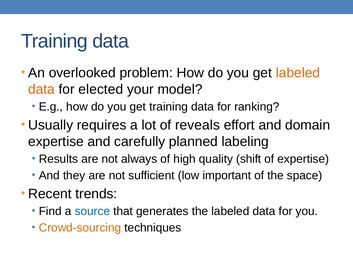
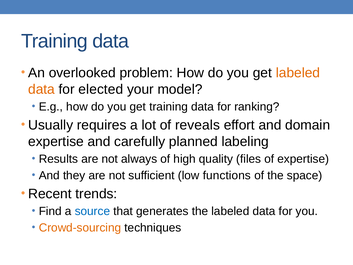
shift: shift -> files (249, 159)
important: important -> functions (227, 175)
